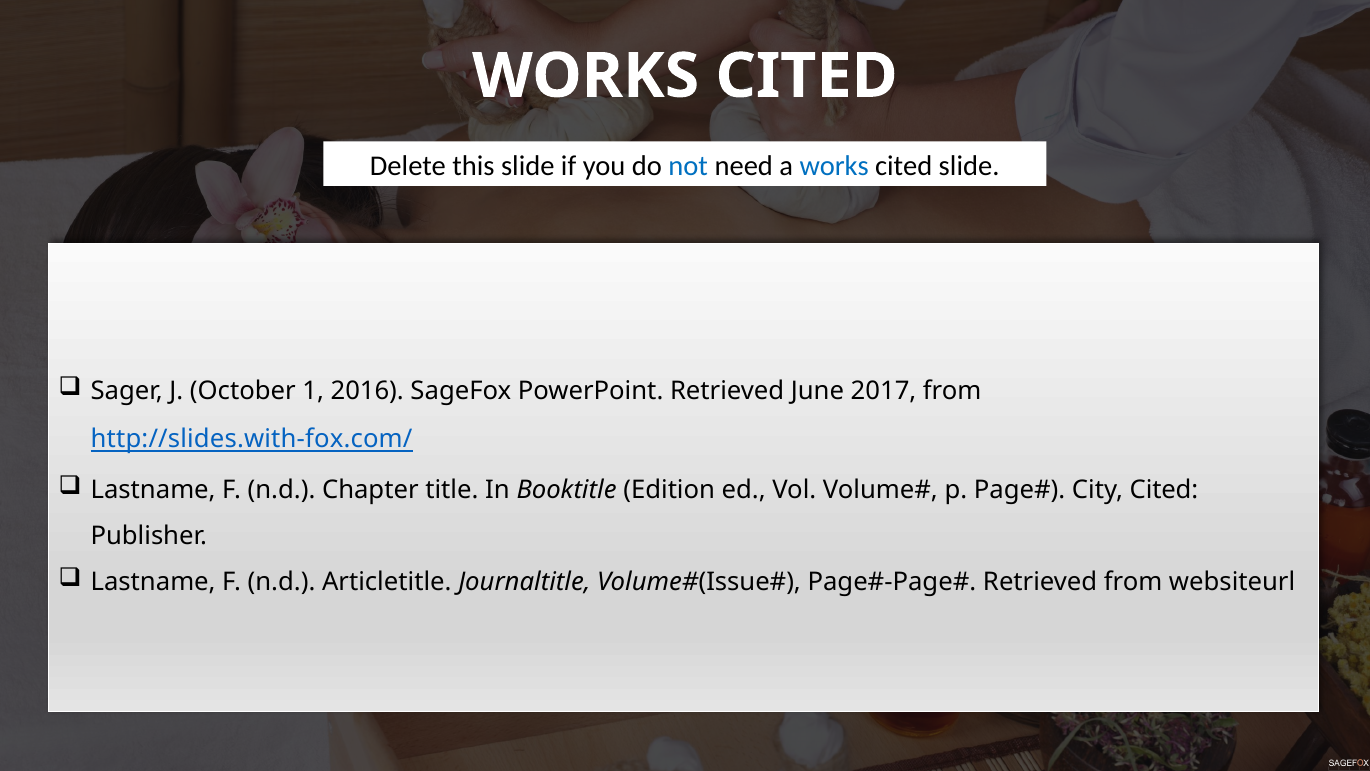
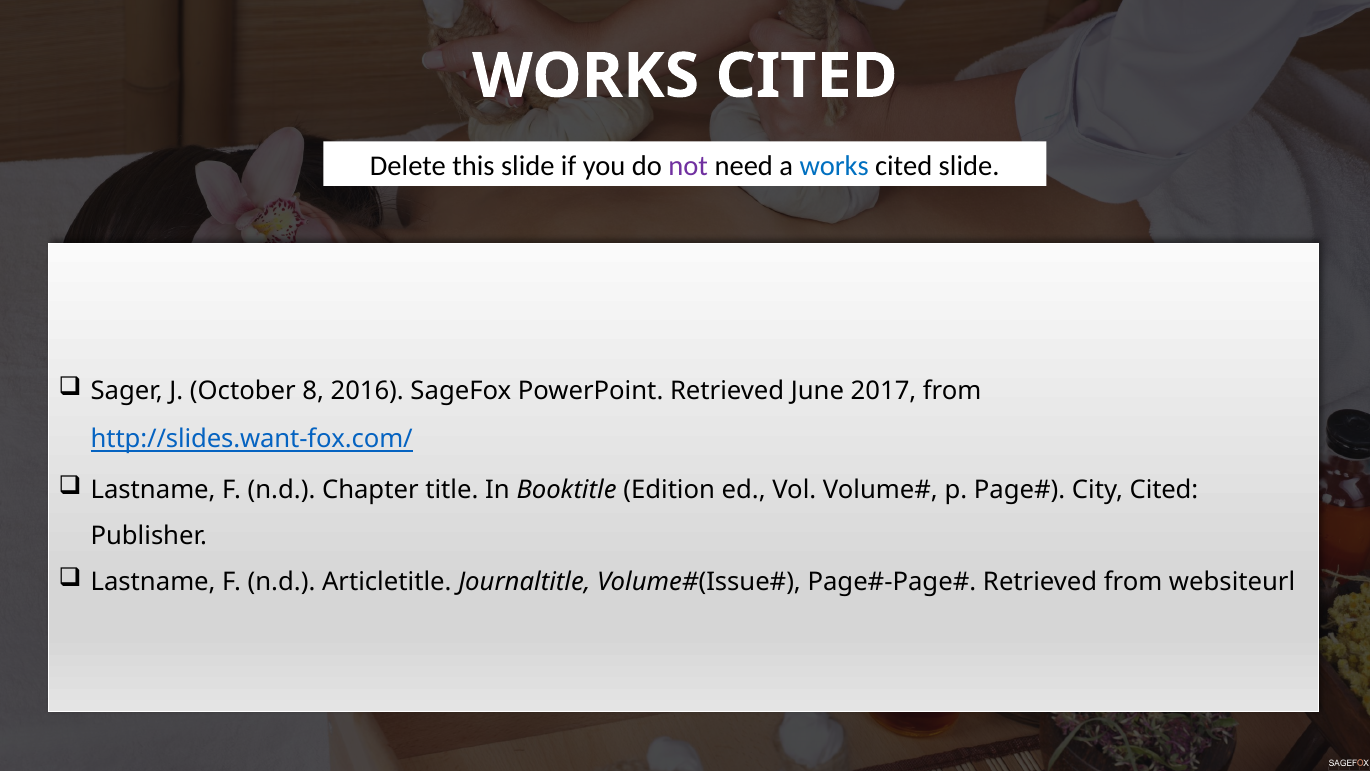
not colour: blue -> purple (688, 166)
1: 1 -> 8 (313, 391)
http://slides.with-fox.com/: http://slides.with-fox.com/ -> http://slides.want-fox.com/ (252, 439)
